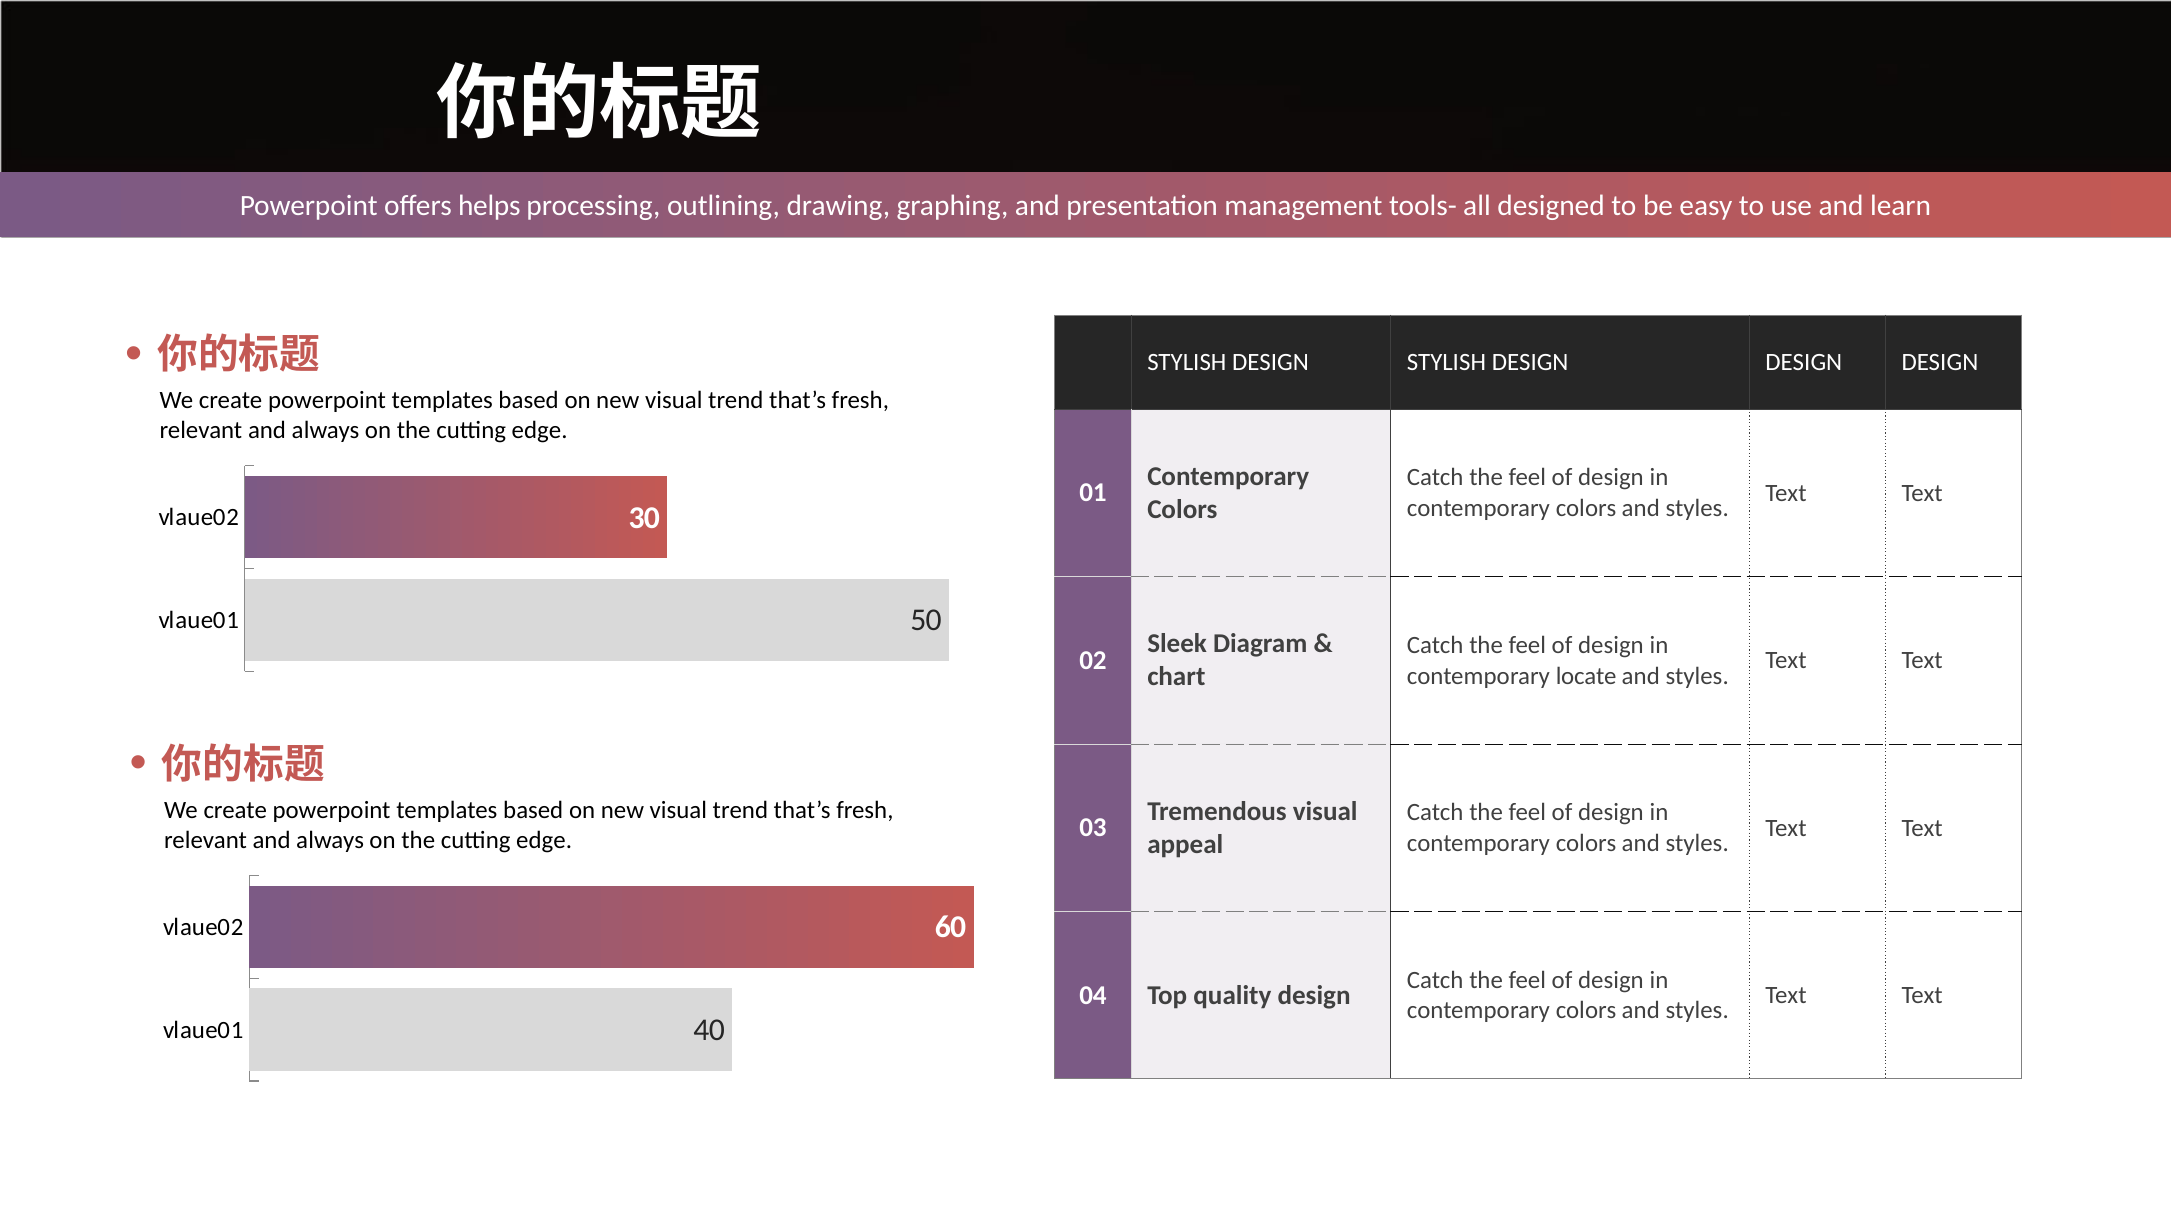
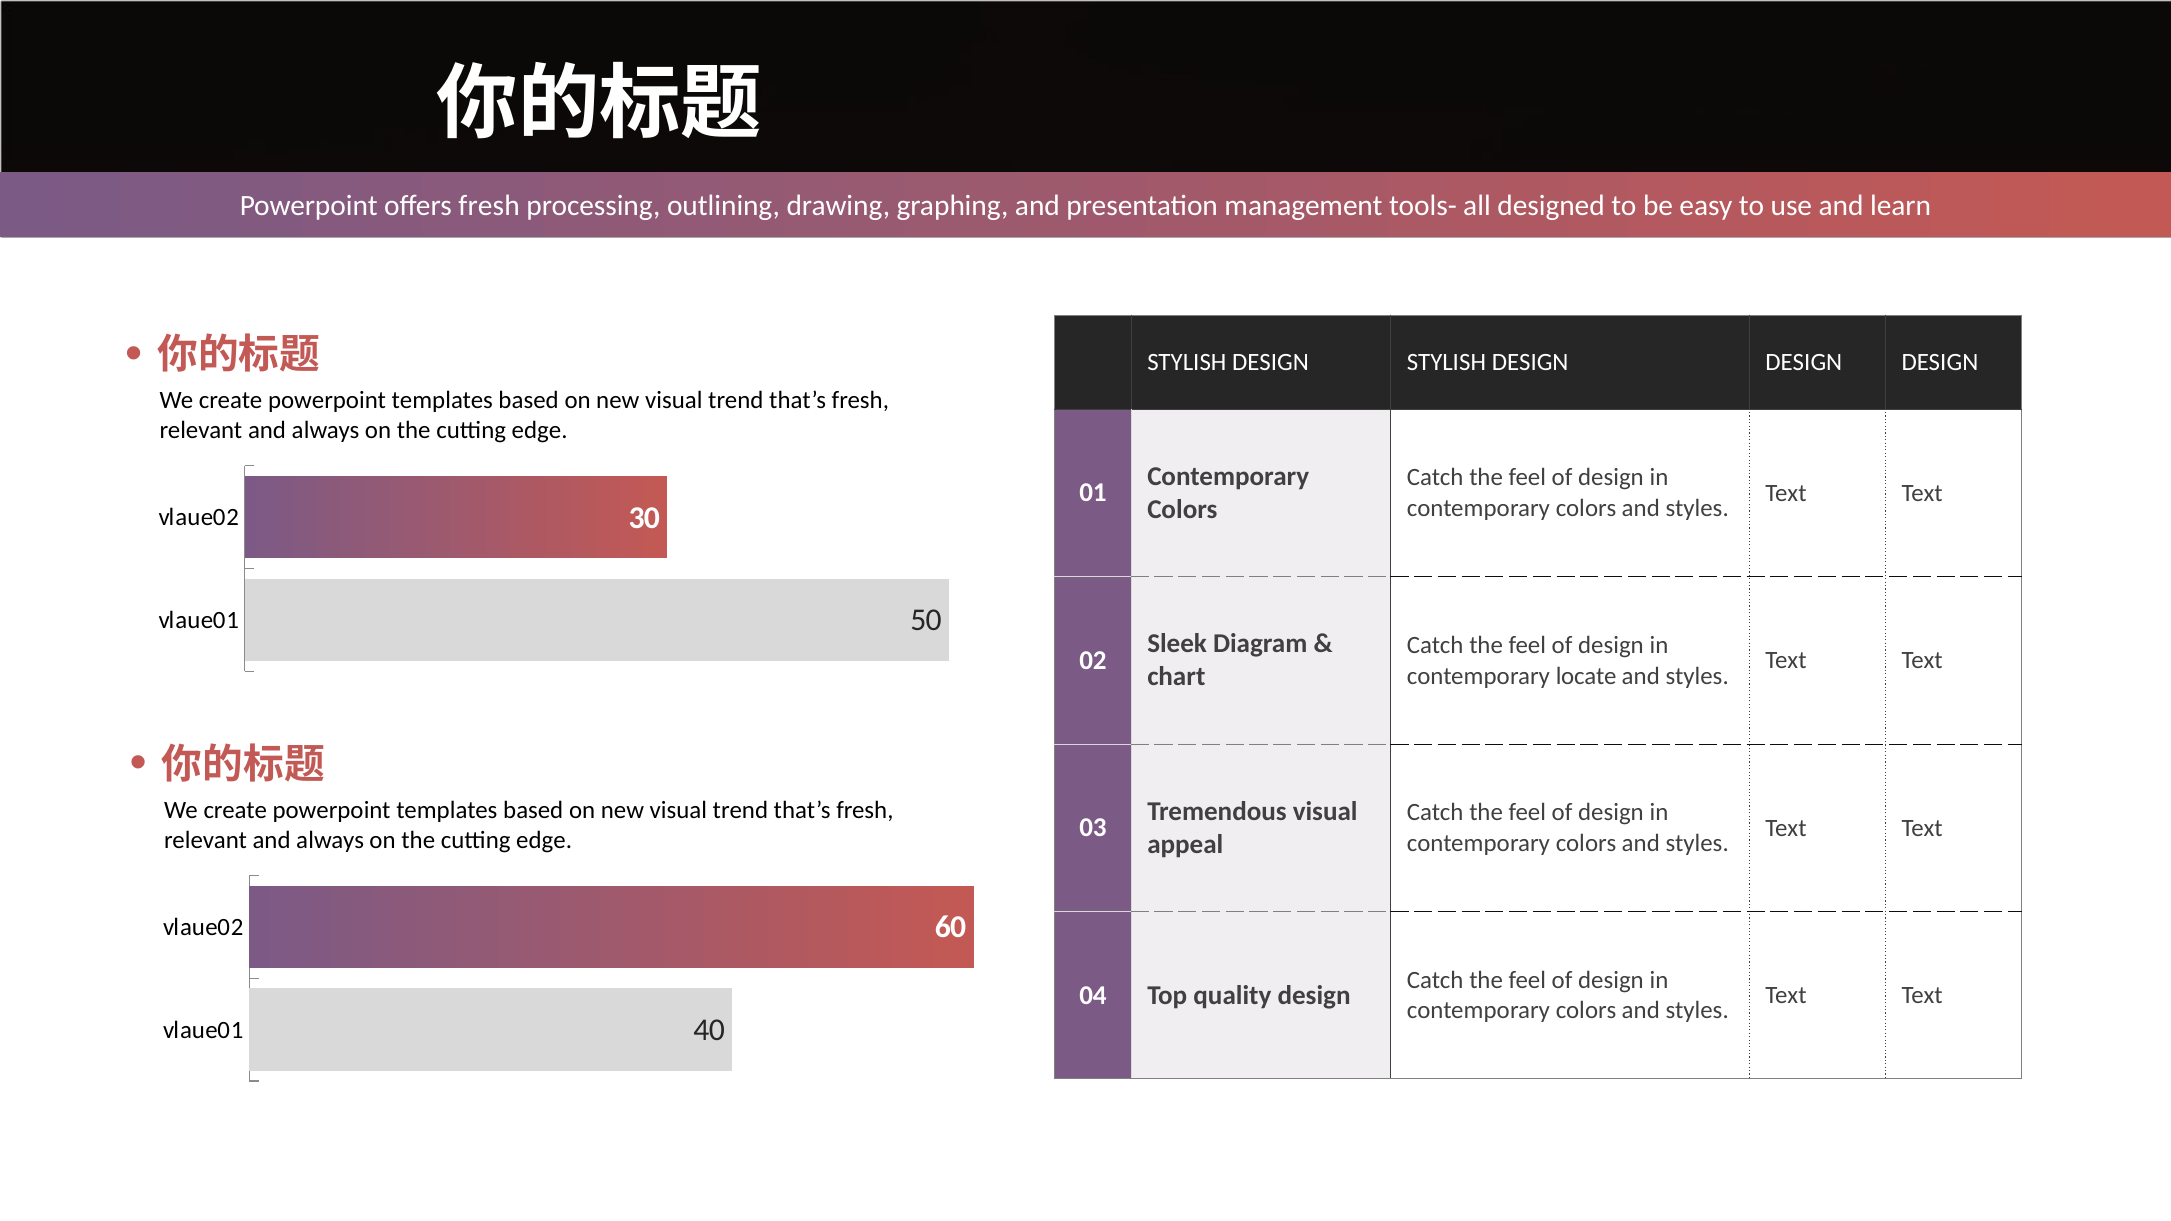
offers helps: helps -> fresh (489, 206)
